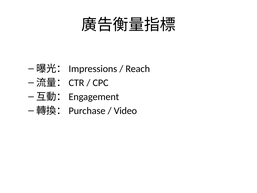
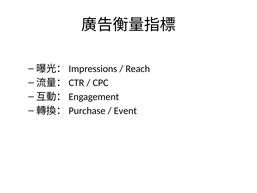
Video: Video -> Event (125, 111)
